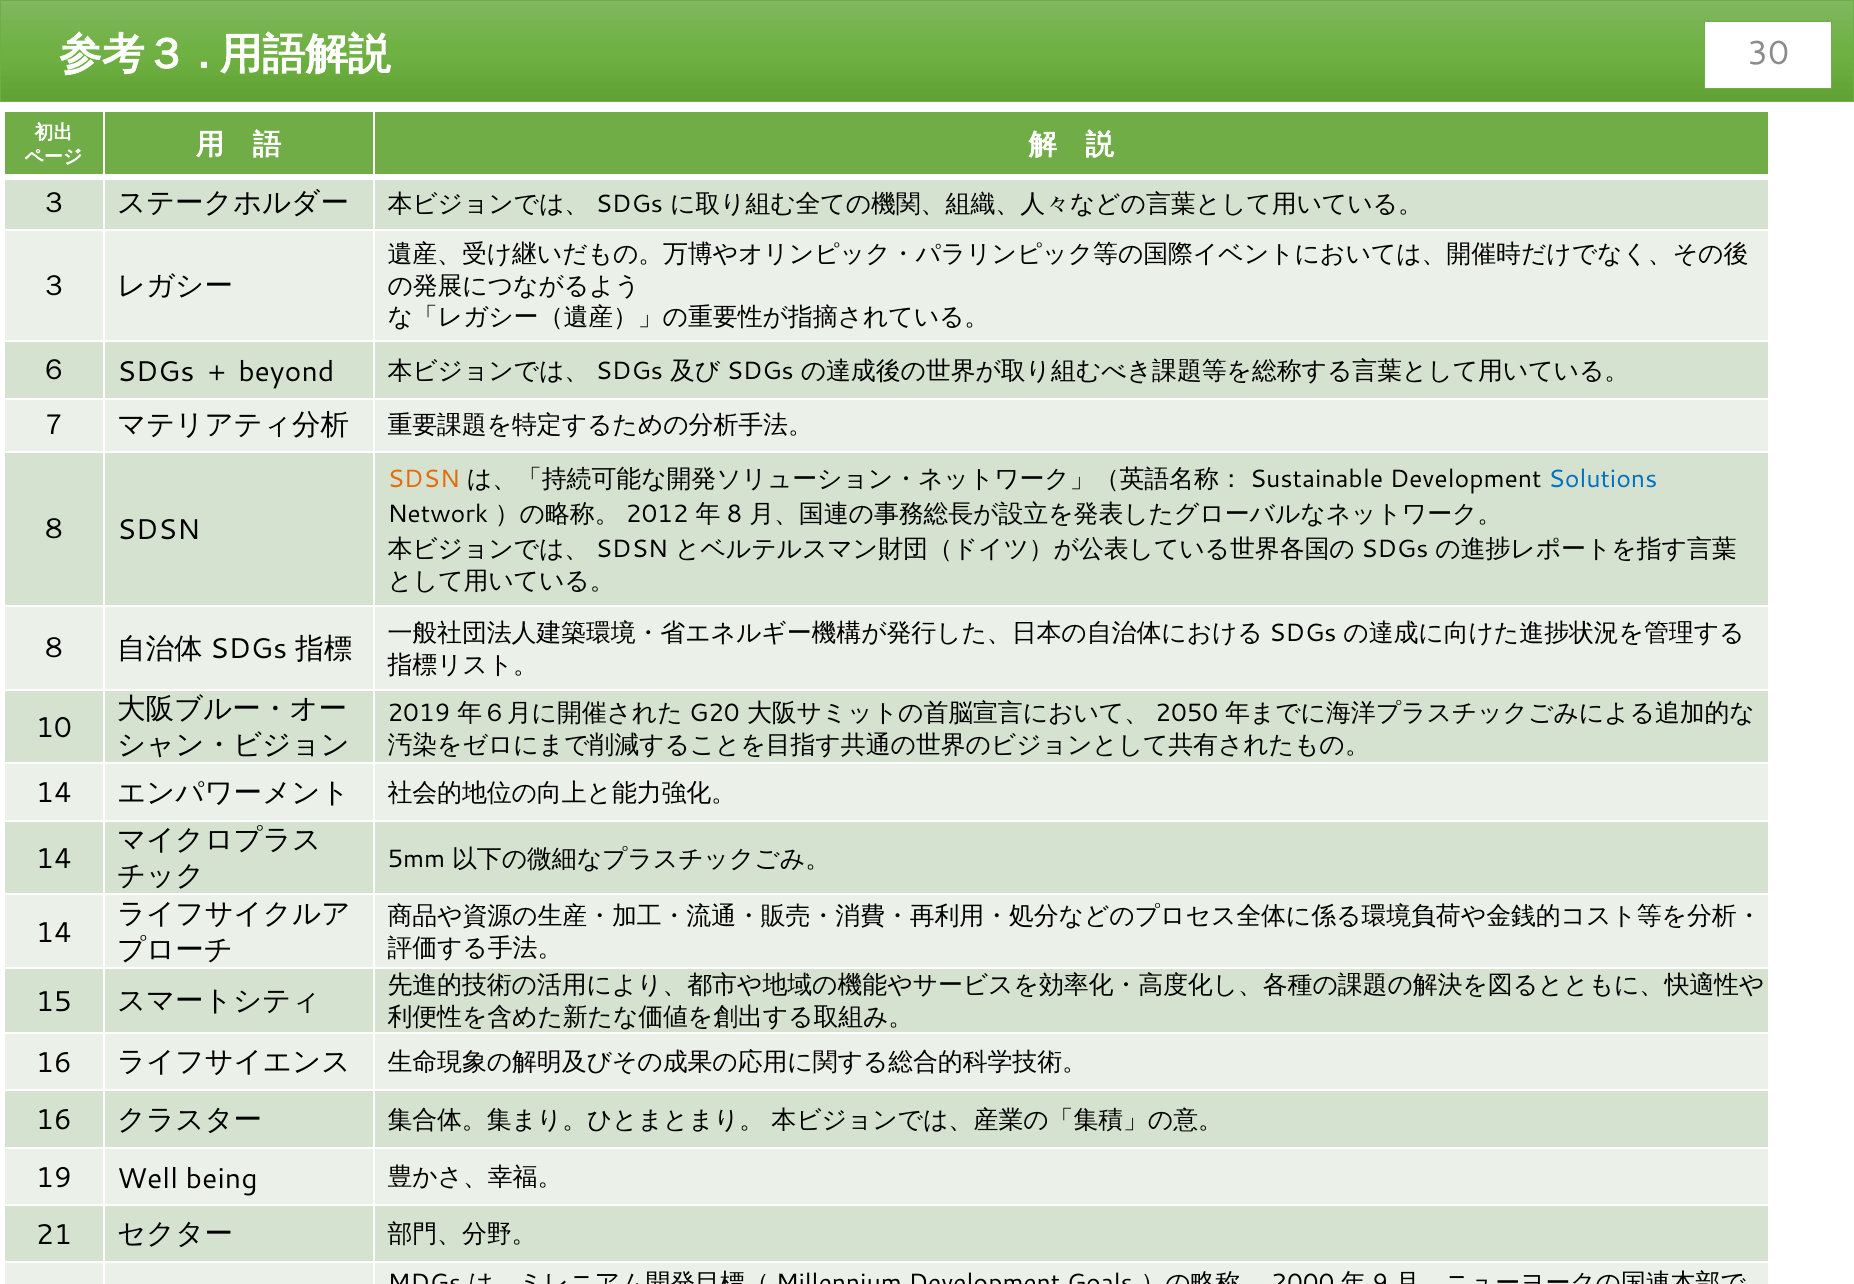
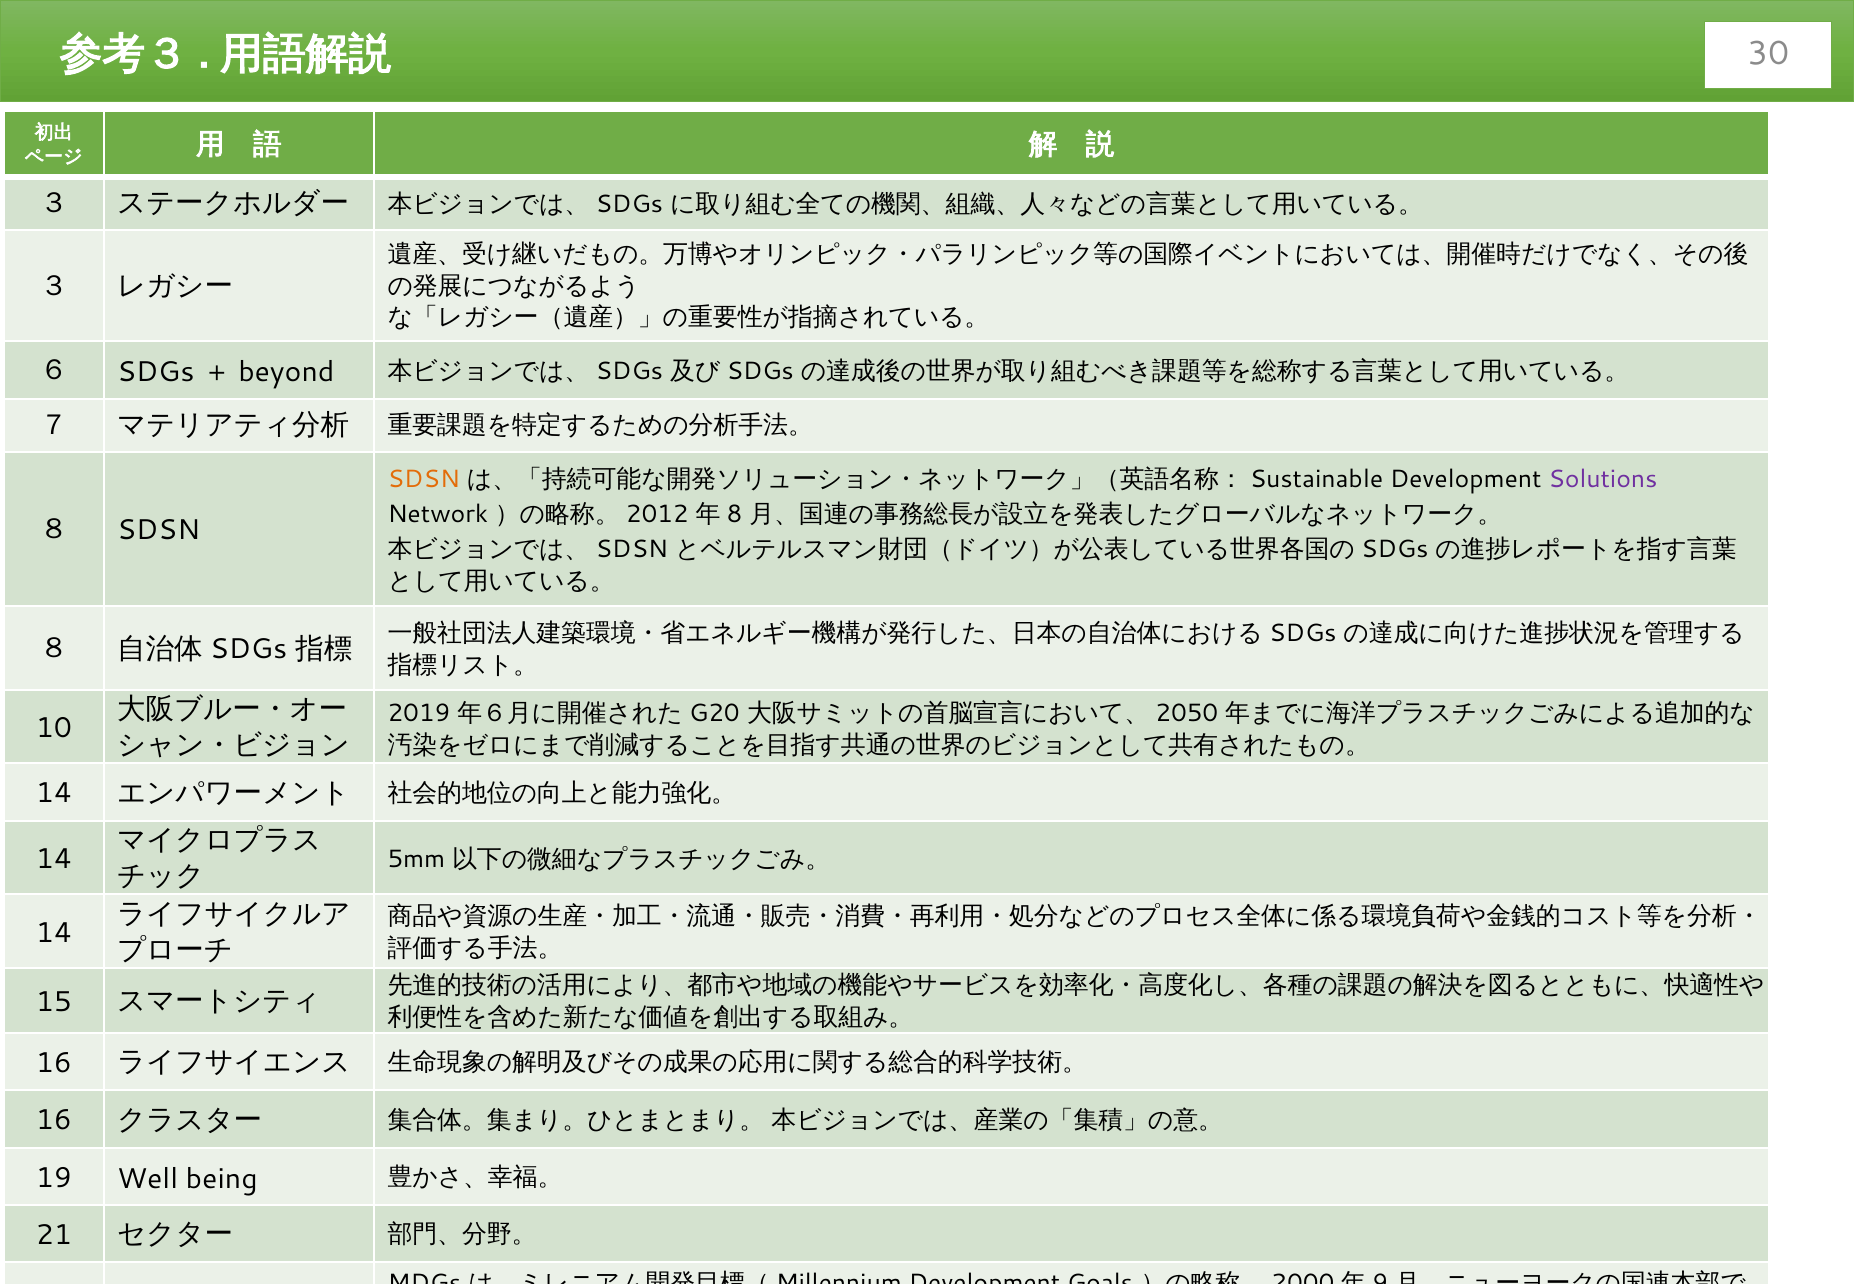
Solutions colour: blue -> purple (1603, 479)
